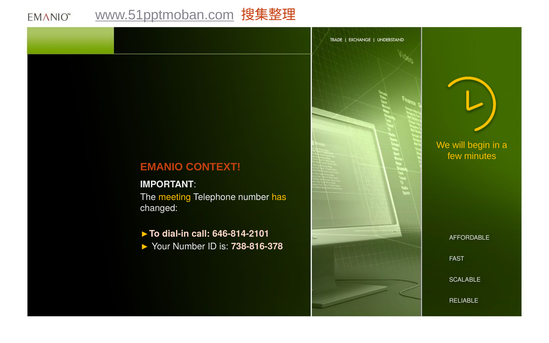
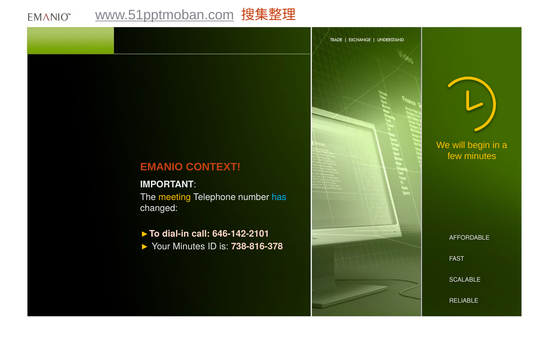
has colour: yellow -> light blue (279, 197)
646-814-2101: 646-814-2101 -> 646-142-2101 (241, 234)
Your Number: Number -> Minutes (189, 247)
